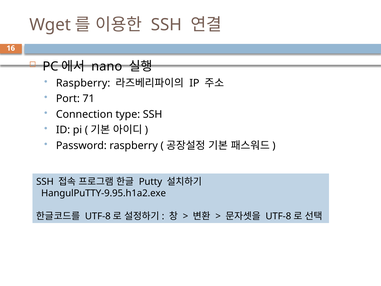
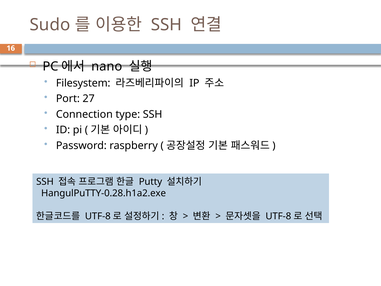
Wget: Wget -> Sudo (50, 25)
Raspberry: Raspberry -> Filesystem (83, 83)
71: 71 -> 27 (89, 99)
HangulPuTTY-9.95.h1a2.exe: HangulPuTTY-9.95.h1a2.exe -> HangulPuTTY-0.28.h1a2.exe (104, 193)
